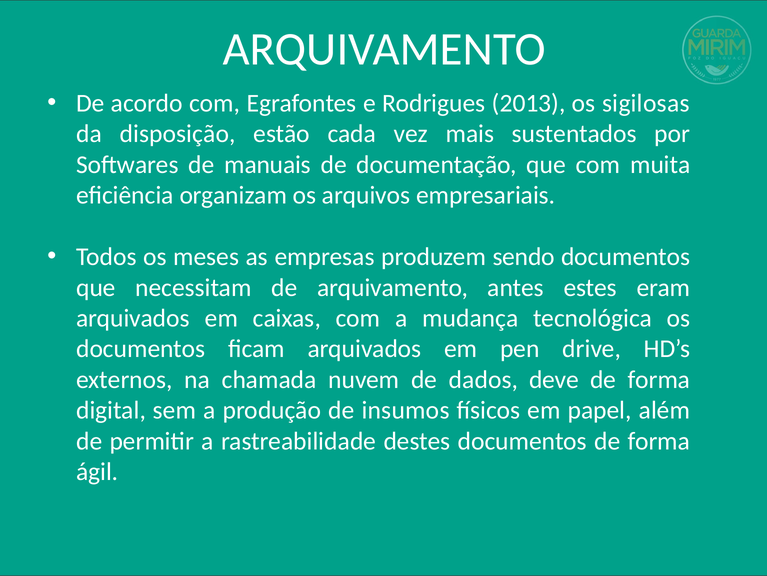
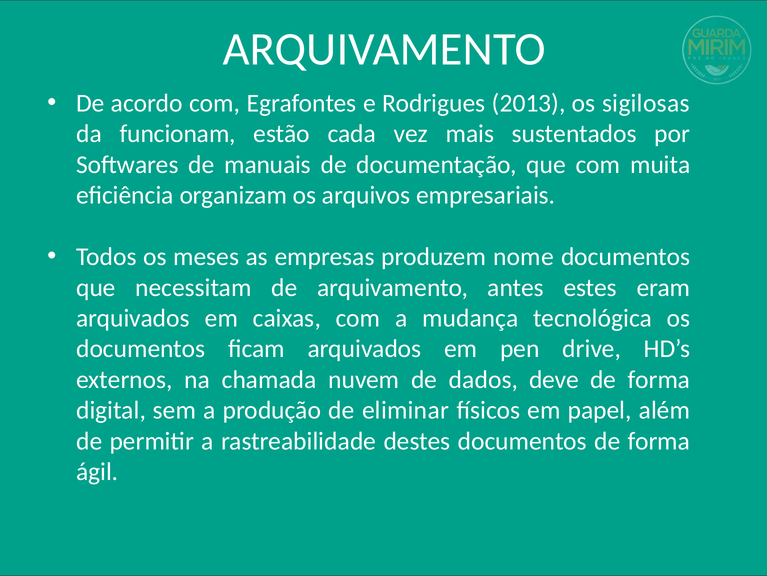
disposição: disposição -> funcionam (178, 134)
sendo: sendo -> nome (523, 257)
insumos: insumos -> eliminar (406, 410)
